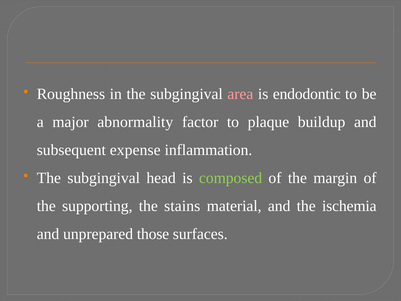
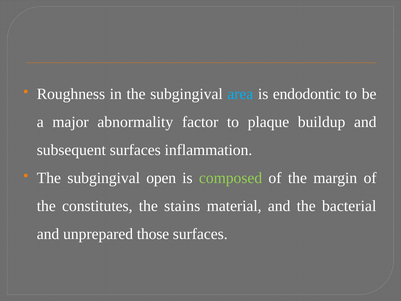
area colour: pink -> light blue (240, 94)
subsequent expense: expense -> surfaces (135, 150)
head: head -> open (161, 178)
supporting: supporting -> constitutes (97, 206)
ischemia: ischemia -> bacterial (349, 206)
